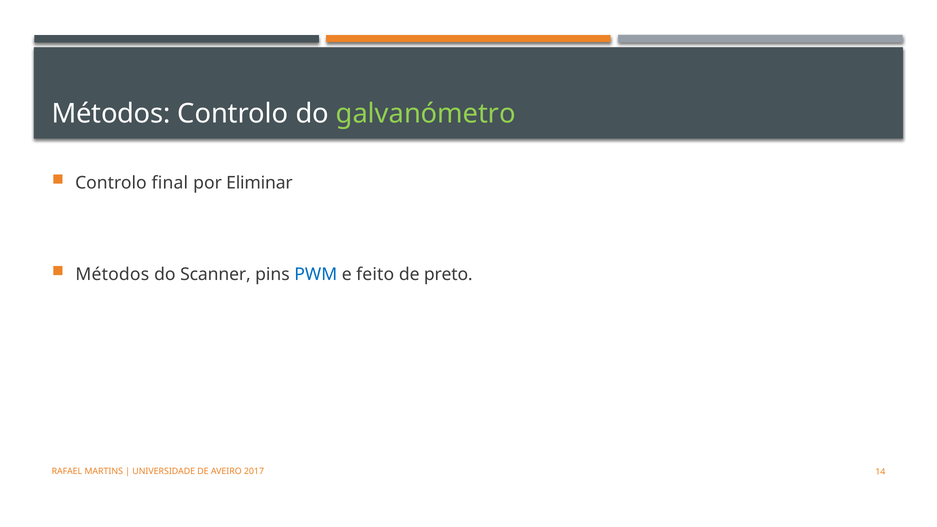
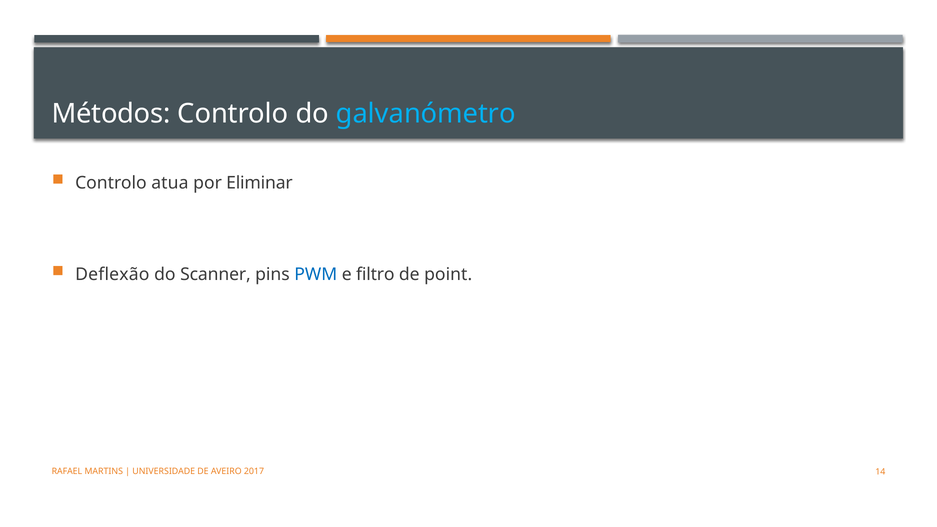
galvanómetro colour: light green -> light blue (426, 114)
final: final -> atua (170, 183)
Métodos: Métodos -> Deflexão (112, 274)
feito: feito -> filtro (375, 274)
preto: preto -> point (448, 274)
